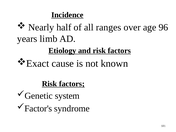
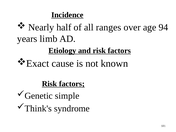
96: 96 -> 94 (163, 27)
system: system -> simple (67, 96)
Factor's: Factor's -> Think's (38, 109)
